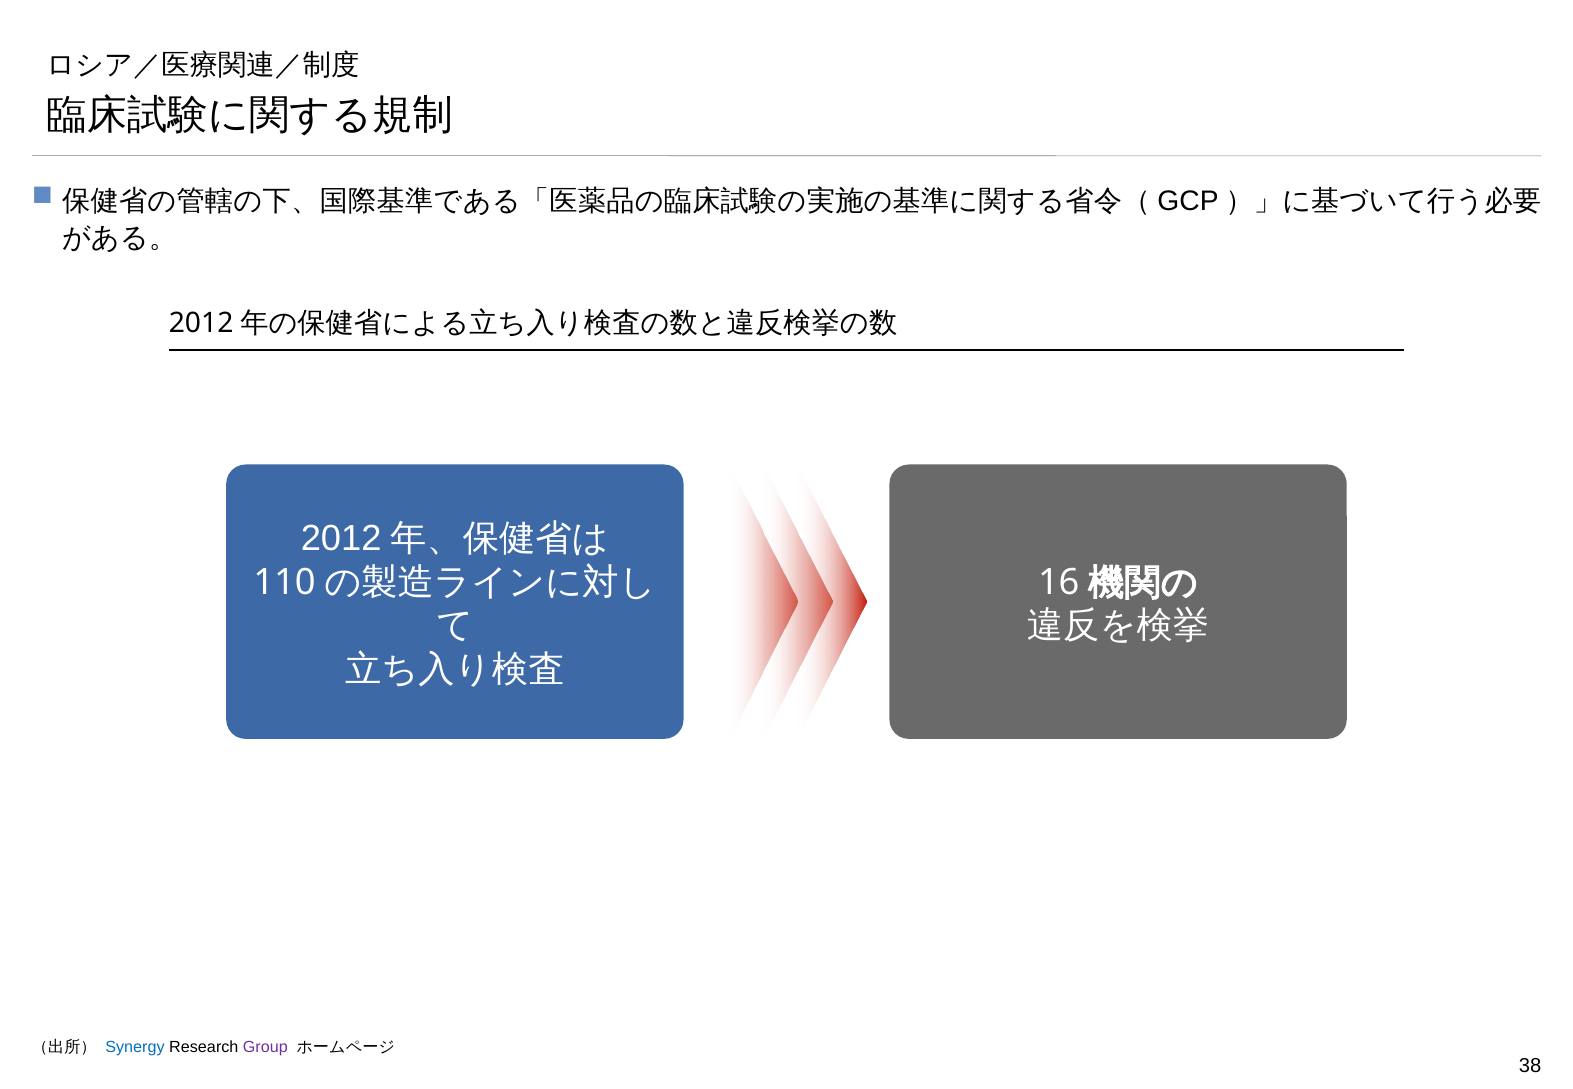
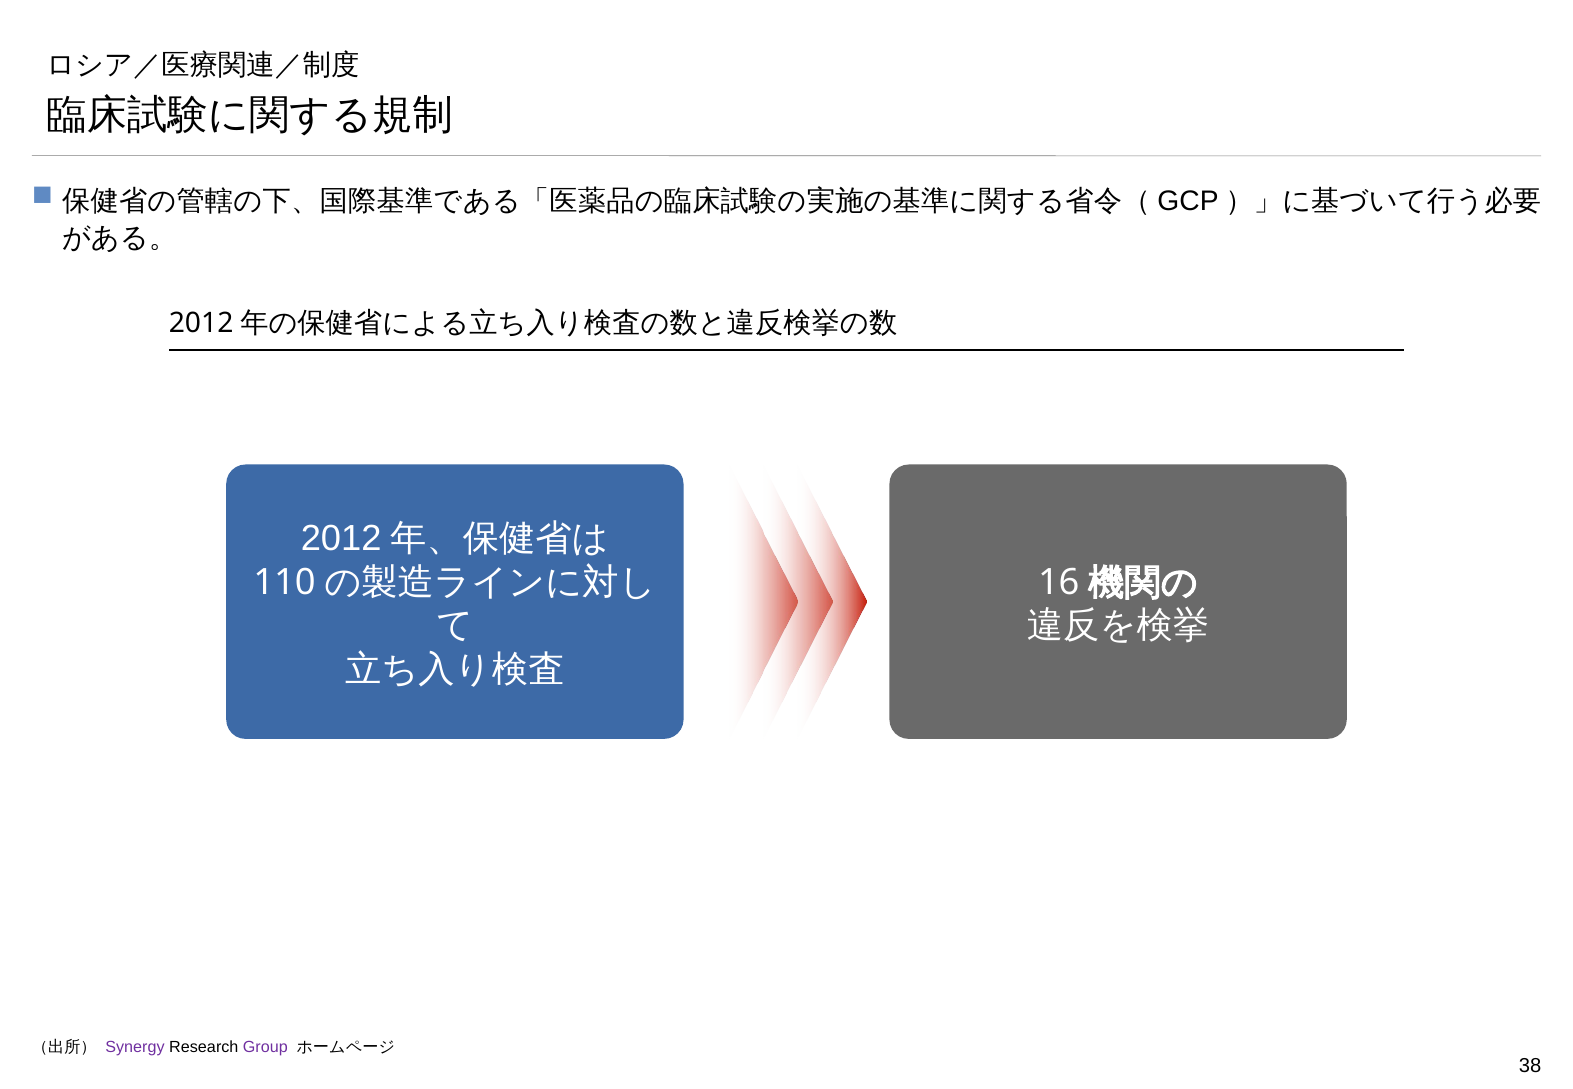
Synergy colour: blue -> purple (135, 1047)
